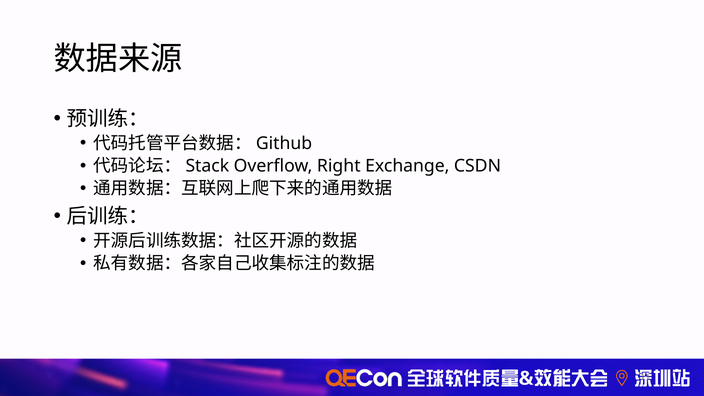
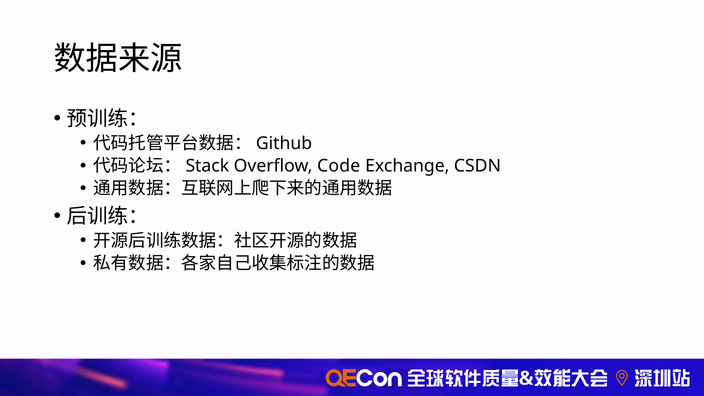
Right: Right -> Code (339, 166)
